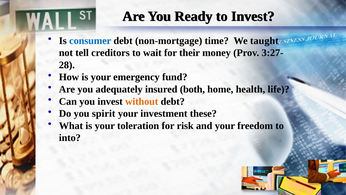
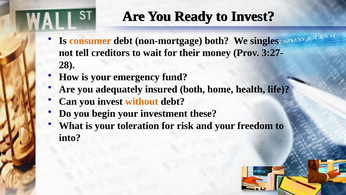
consumer colour: blue -> orange (90, 41)
non-mortgage time: time -> both (217, 41)
taught: taught -> singles (264, 41)
spirit: spirit -> begin (104, 113)
